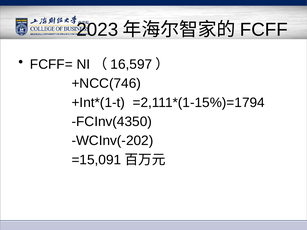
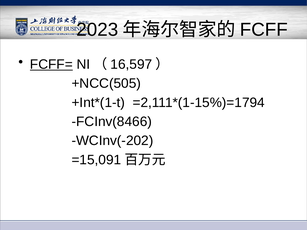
FCFF= underline: none -> present (51, 64)
+NCC(746: +NCC(746 -> +NCC(505 (106, 84)
FCInv(4350: FCInv(4350 -> FCInv(8466 (112, 122)
